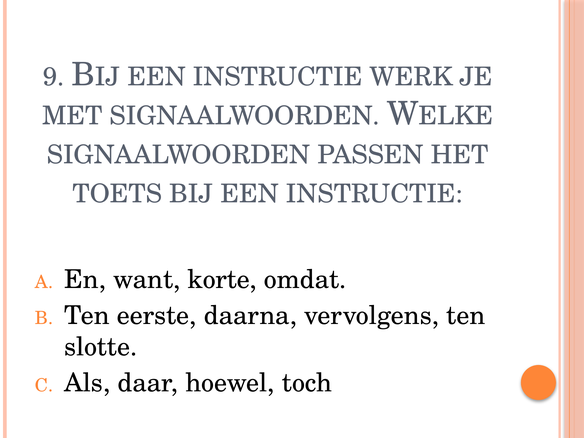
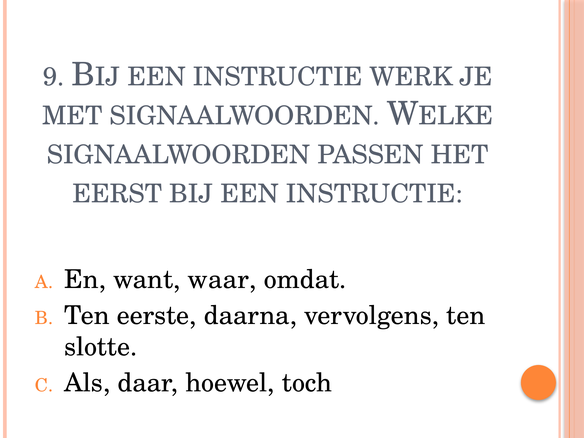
TOETS: TOETS -> EERST (117, 194)
korte: korte -> waar (222, 280)
